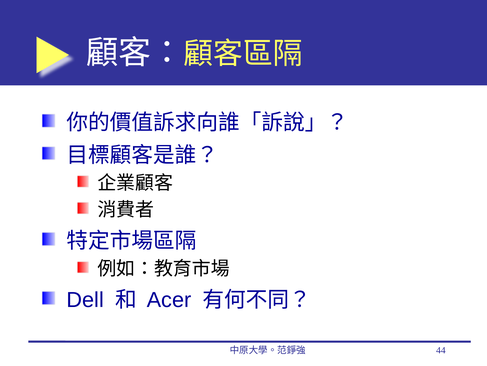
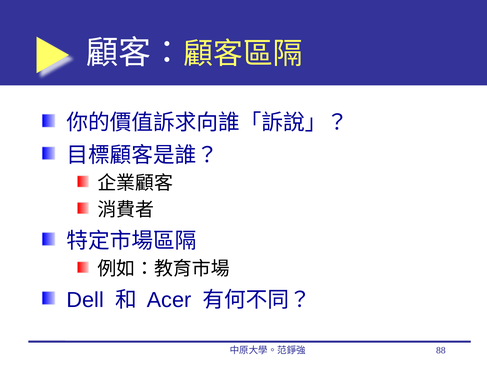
44: 44 -> 88 (441, 350)
